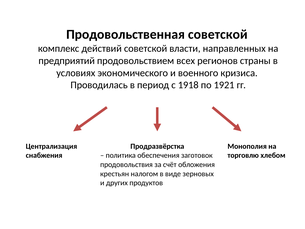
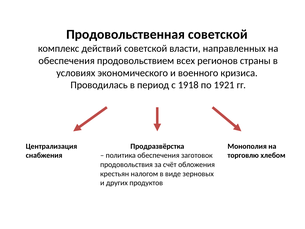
предприятий: предприятий -> обеспечения (67, 61)
